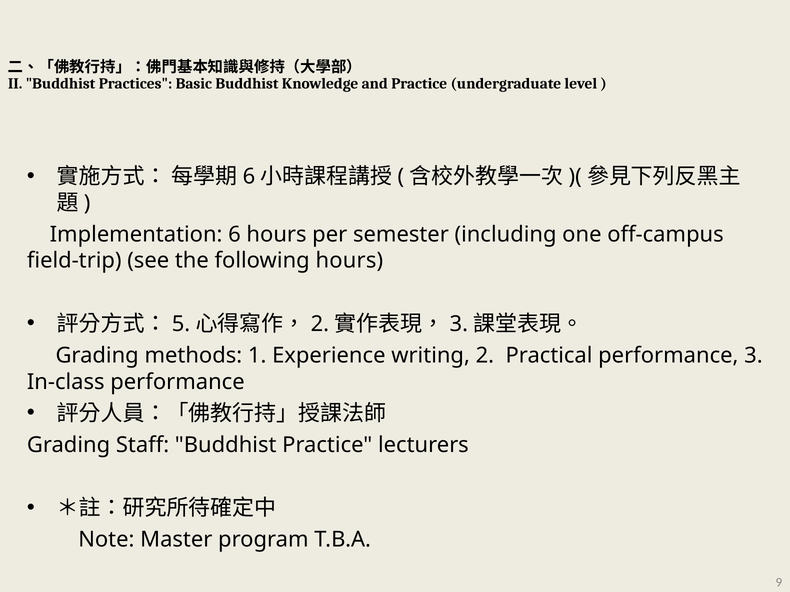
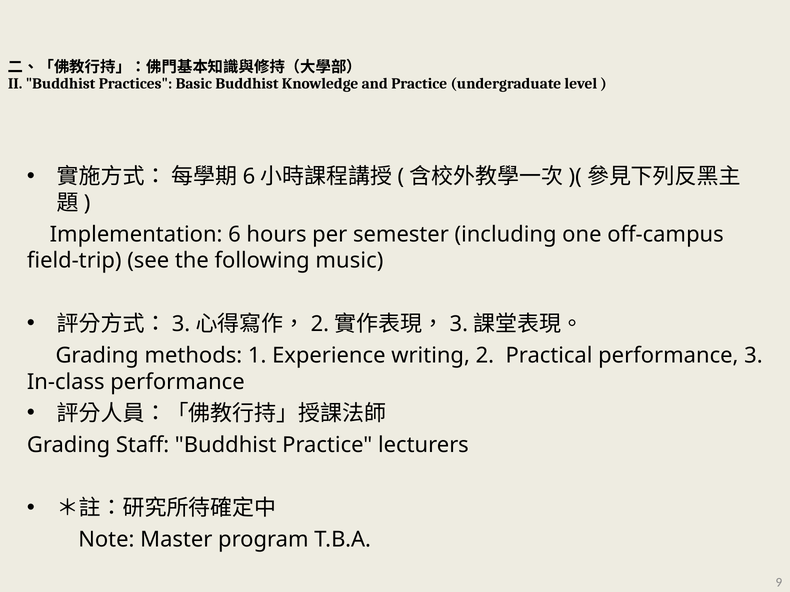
following hours: hours -> music (349, 261)
5: 5 -> 3 (181, 324)
